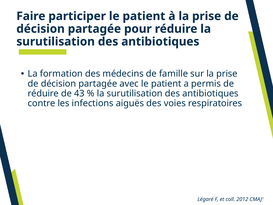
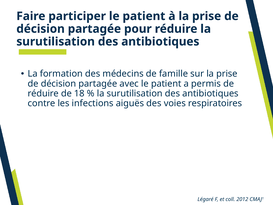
43: 43 -> 18 (79, 93)
